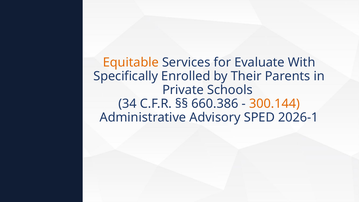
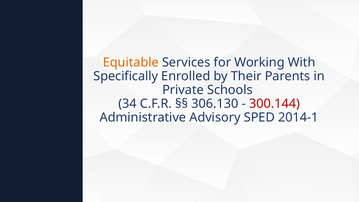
Evaluate: Evaluate -> Working (259, 62)
660.386: 660.386 -> 306.130 (215, 104)
300.144 colour: orange -> red (274, 104)
2026-1: 2026-1 -> 2014-1 (298, 117)
